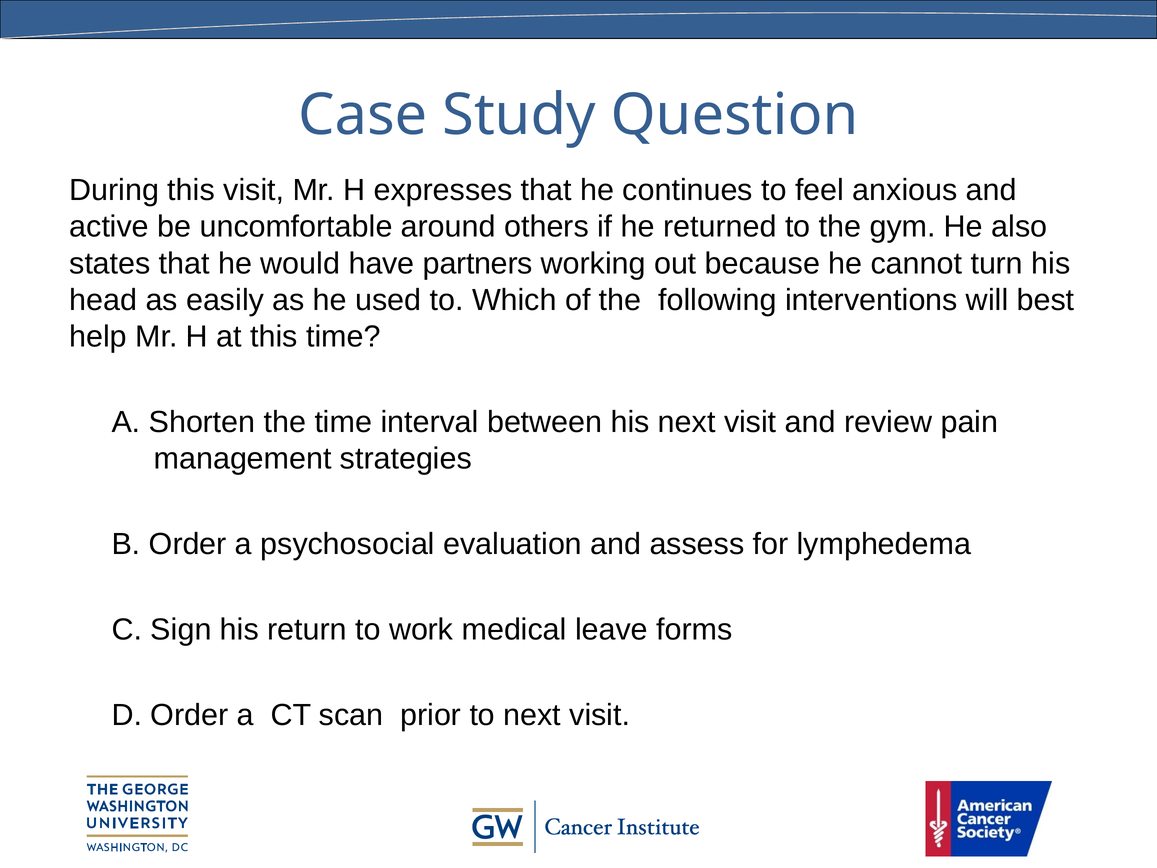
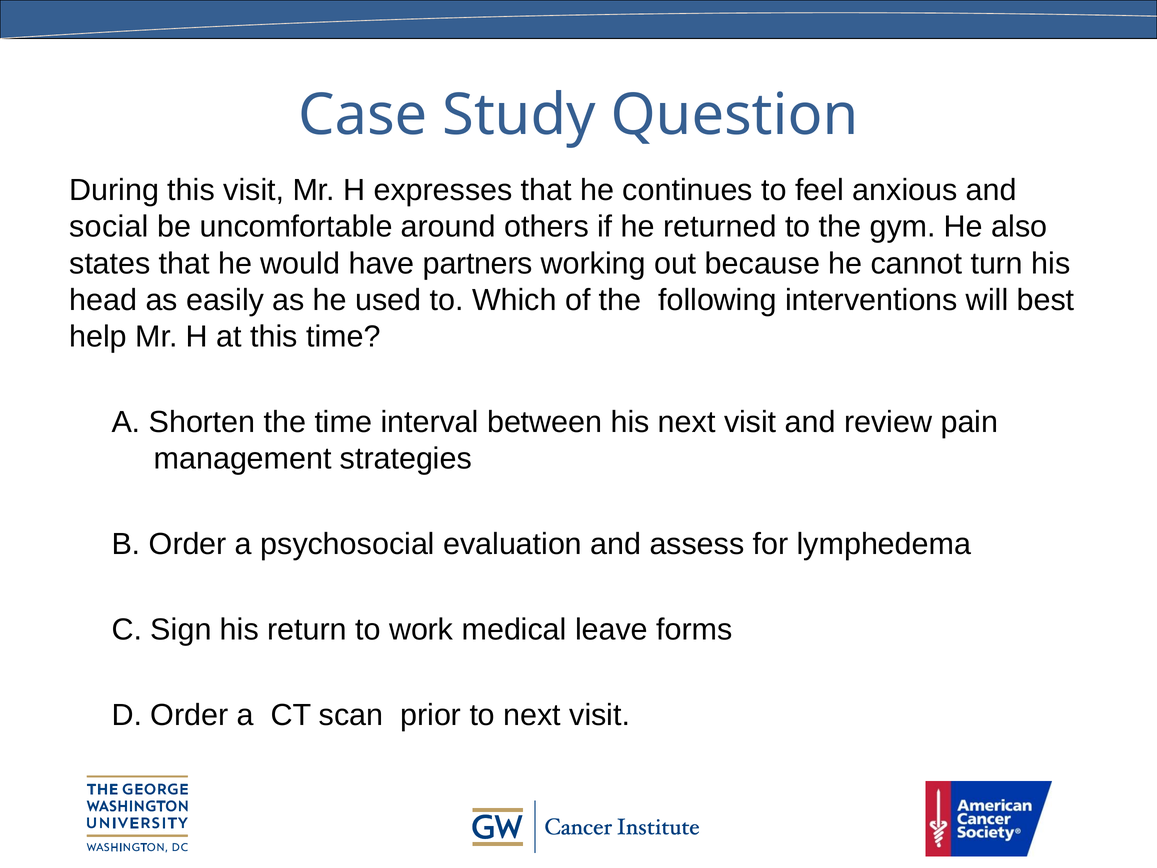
active: active -> social (109, 227)
